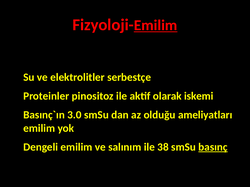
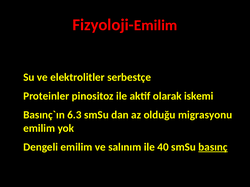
Emilim underline: present -> none (156, 25)
3.0: 3.0 -> 6.3 (74, 115)
ameliyatları: ameliyatları -> migrasyonu (205, 115)
38: 38 -> 40 (163, 147)
